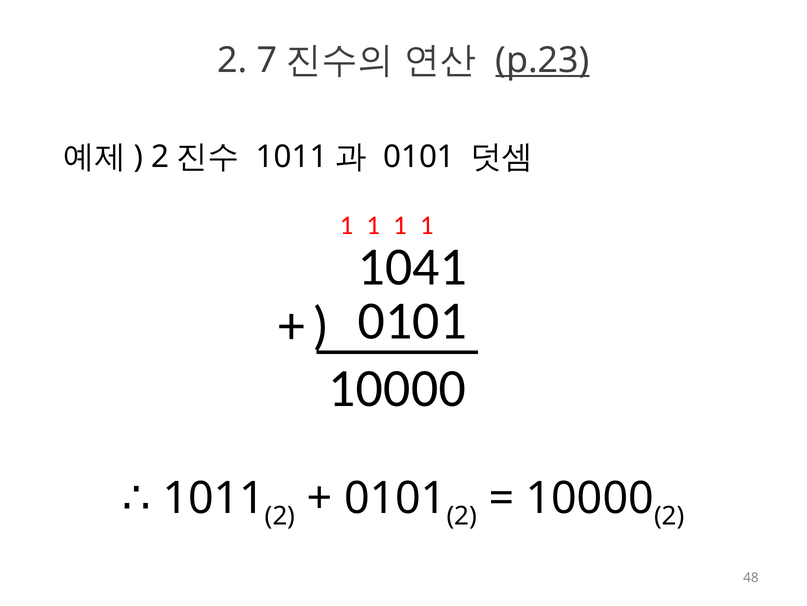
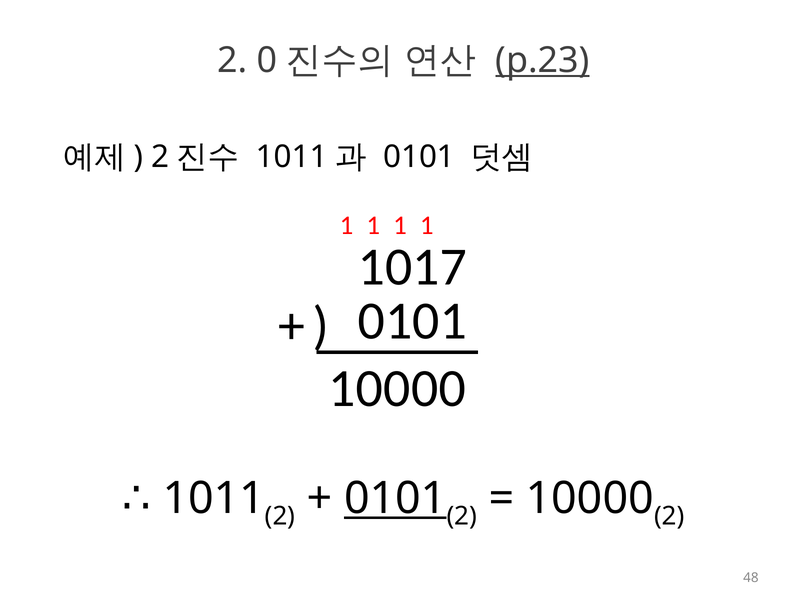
2 7: 7 -> 0 (267, 60)
1041: 1041 -> 1017 (412, 266)
0101 underline: none -> present (395, 498)
